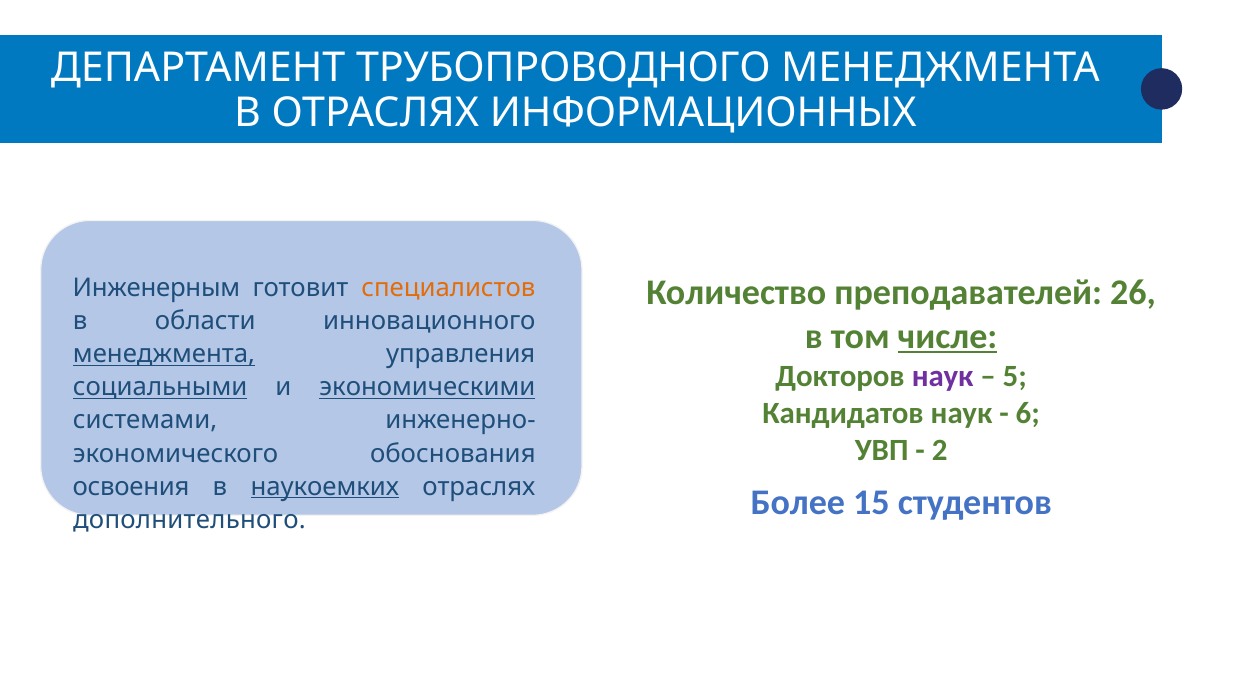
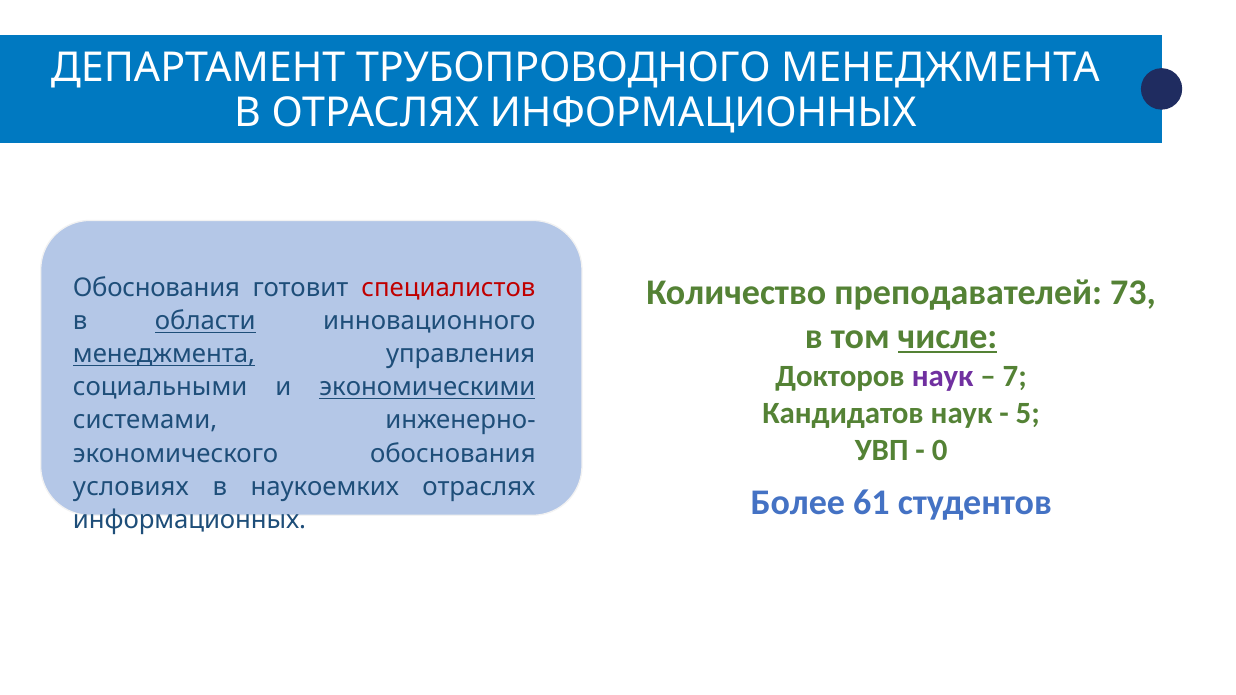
26: 26 -> 73 (1133, 293)
Инженерным: Инженерным -> Обоснования (156, 288)
специалистов colour: orange -> red (448, 288)
области underline: none -> present (205, 321)
5: 5 -> 7 (1015, 376)
социальными underline: present -> none (160, 388)
6: 6 -> 5 (1028, 413)
2: 2 -> 0 (940, 450)
освоения: освоения -> условиях (131, 487)
наукоемких underline: present -> none (325, 487)
15: 15 -> 61 (871, 503)
дополнительного: дополнительного -> информационных (190, 520)
